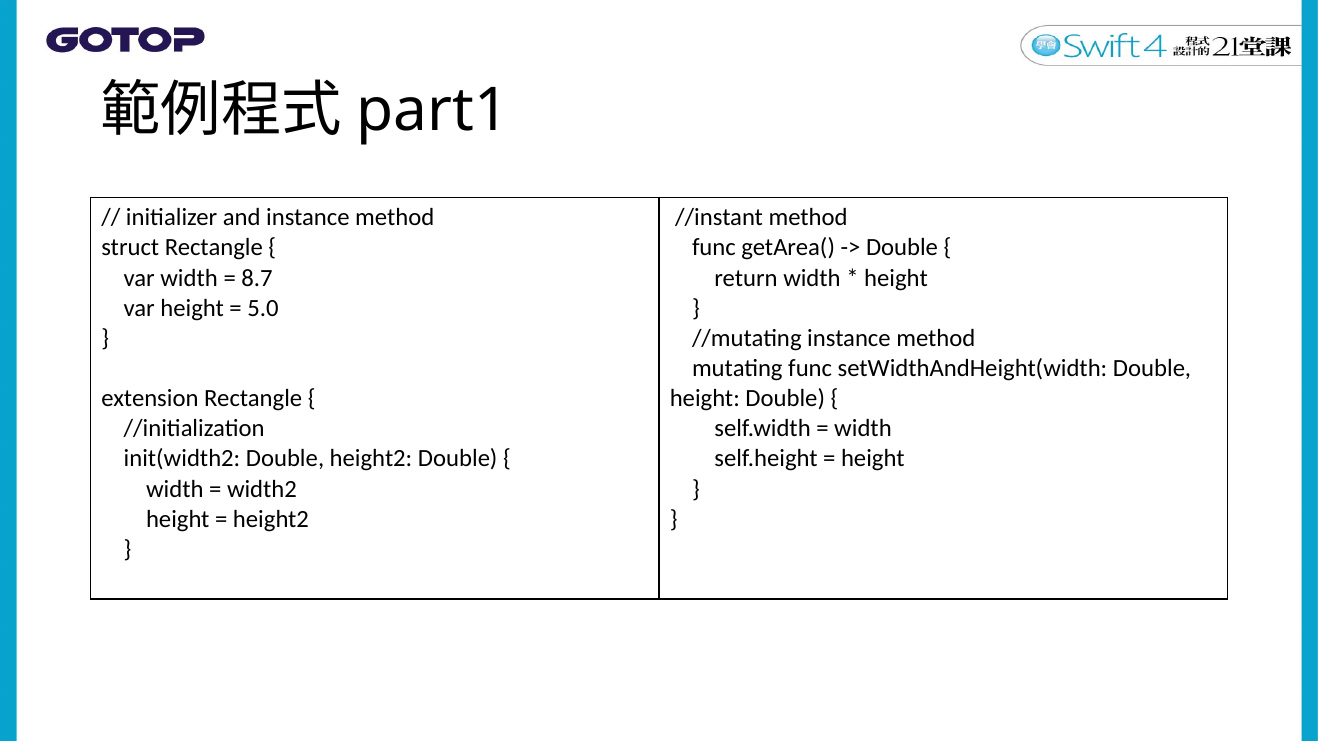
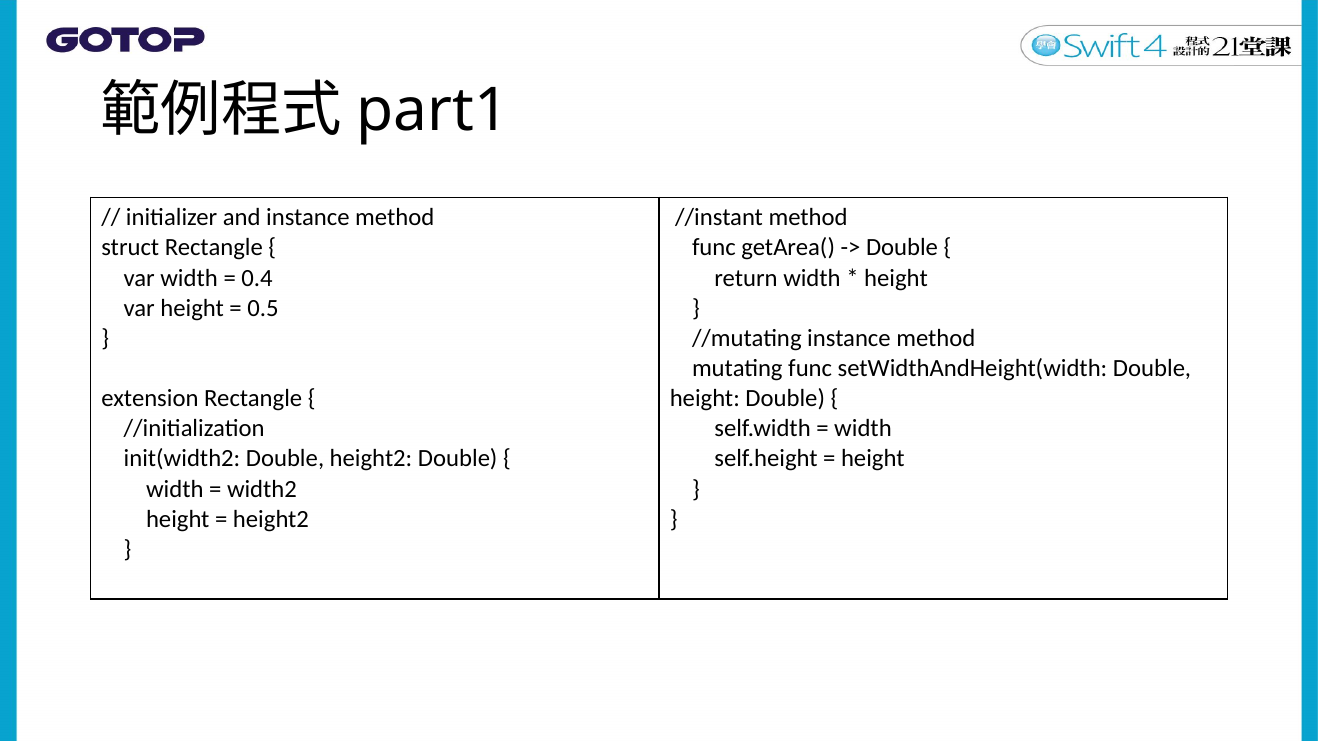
8.7: 8.7 -> 0.4 (257, 278)
5.0: 5.0 -> 0.5 (263, 308)
